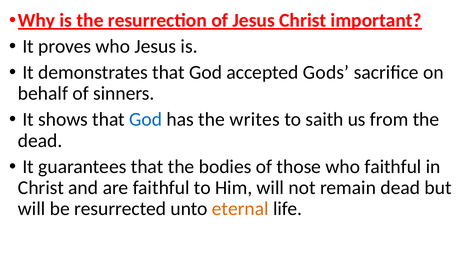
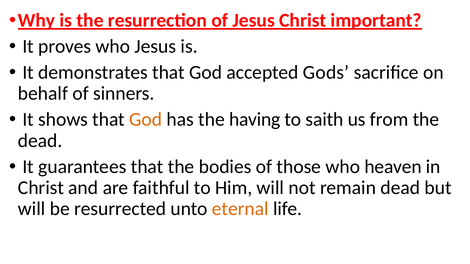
God colour: blue -> orange (146, 120)
writes: writes -> having (255, 120)
who faithful: faithful -> heaven (393, 167)
